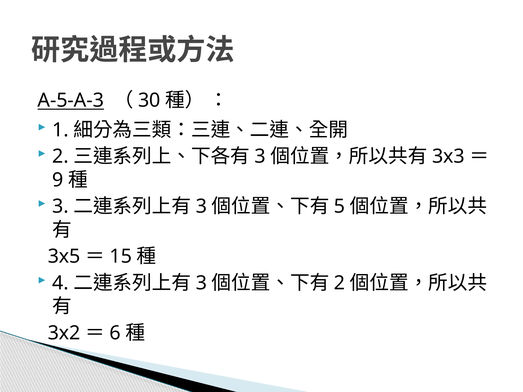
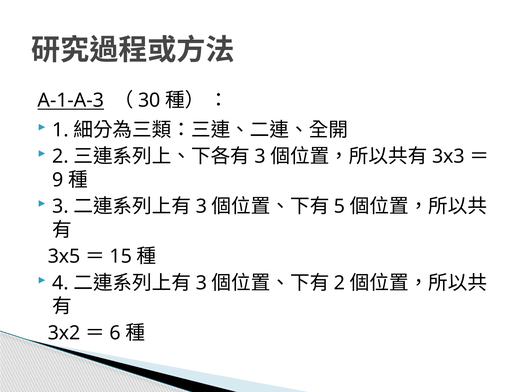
A-5-A-3: A-5-A-3 -> A-1-A-3 (71, 100)
